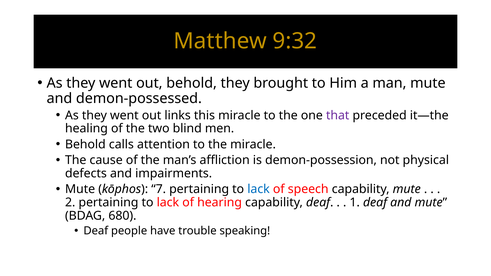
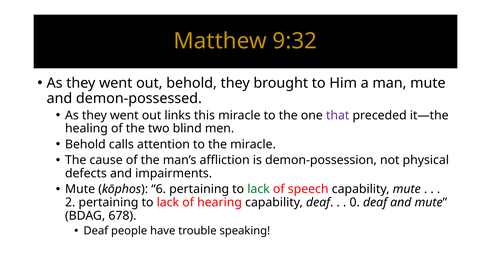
7: 7 -> 6 (159, 189)
lack colour: blue -> green (259, 189)
1: 1 -> 0 (355, 203)
680: 680 -> 678 (122, 216)
